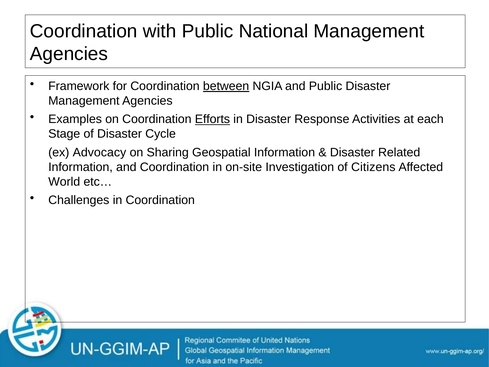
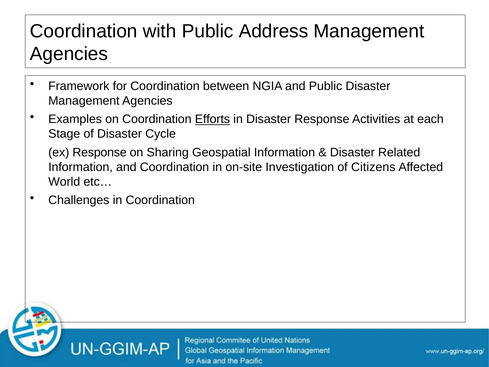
National: National -> Address (274, 31)
between underline: present -> none (226, 86)
ex Advocacy: Advocacy -> Response (100, 152)
